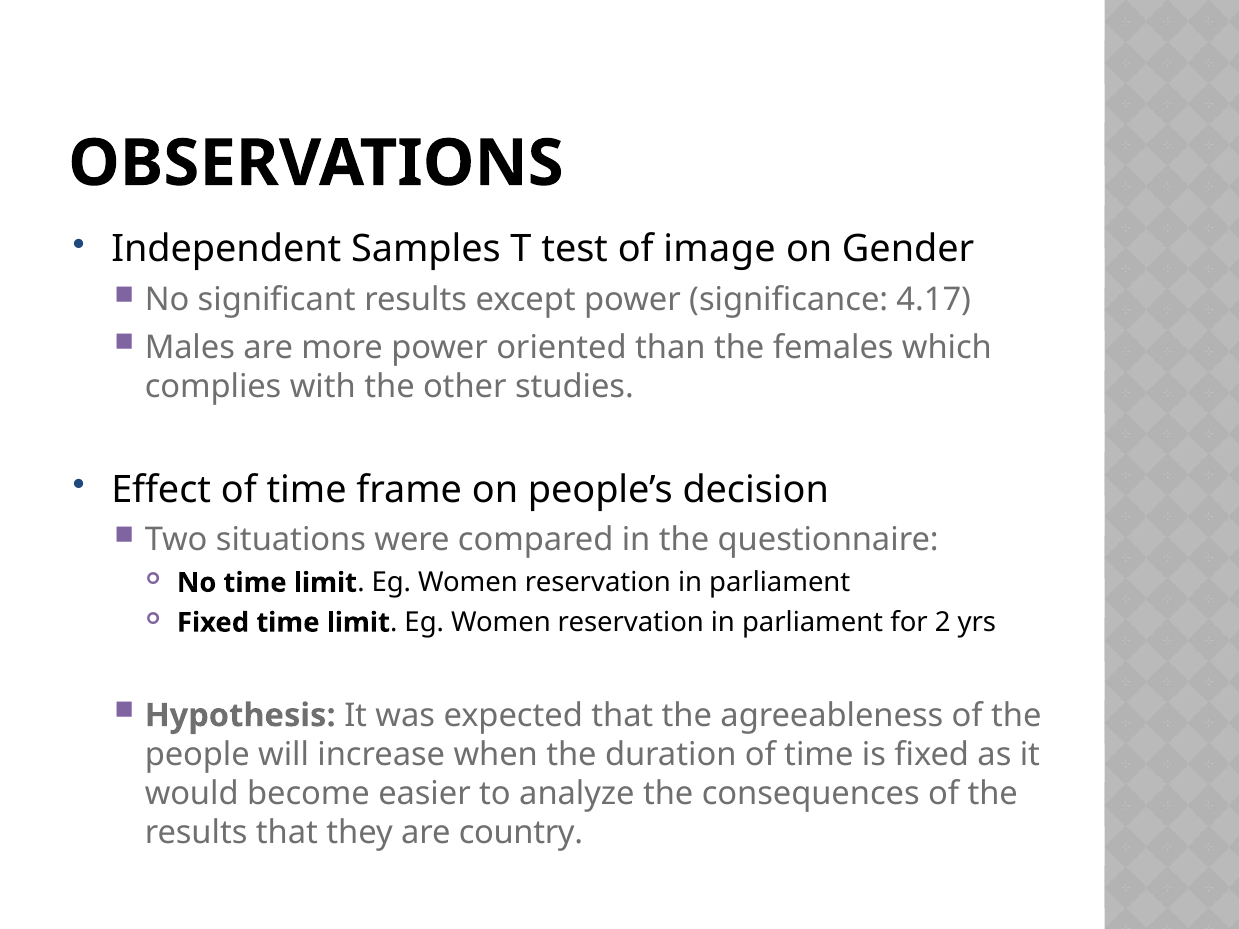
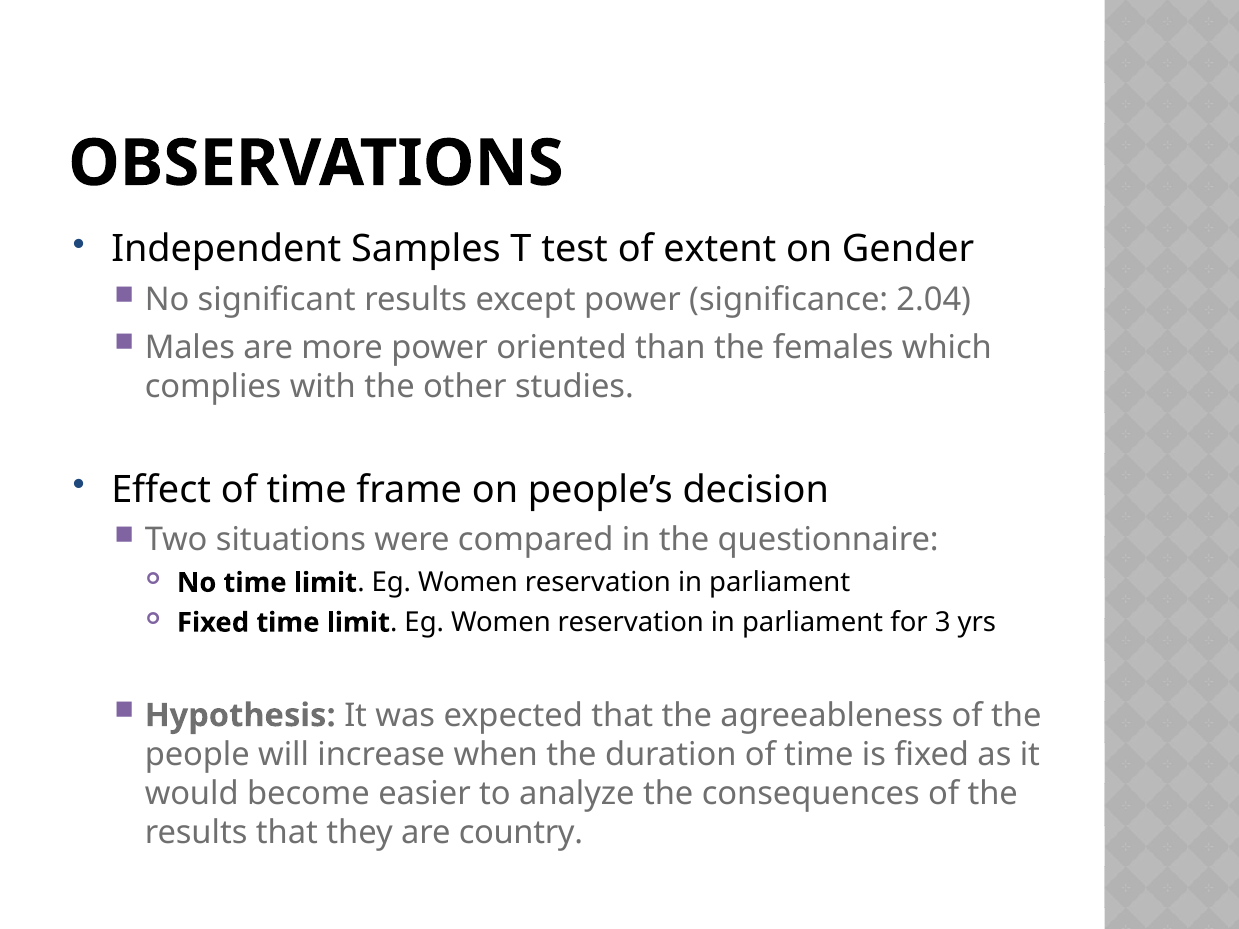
image: image -> extent (720, 250)
4.17: 4.17 -> 2.04 (934, 300)
2: 2 -> 3 (943, 623)
